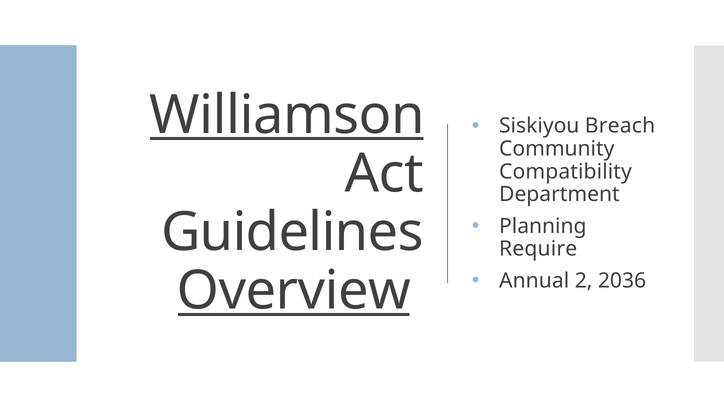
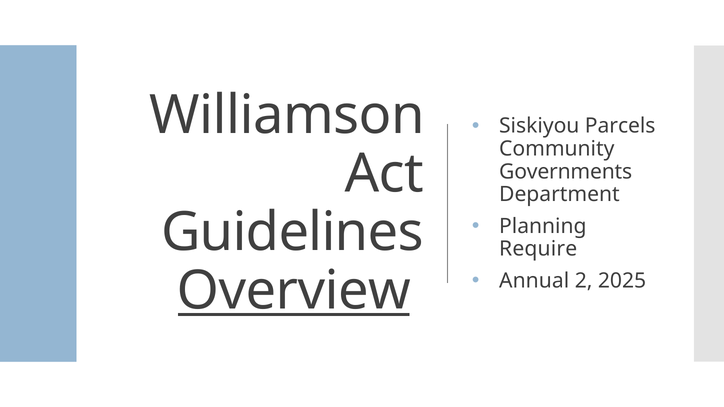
Williamson underline: present -> none (287, 115)
Breach: Breach -> Parcels (620, 126)
Compatibility: Compatibility -> Governments (566, 172)
2036: 2036 -> 2025 (622, 281)
